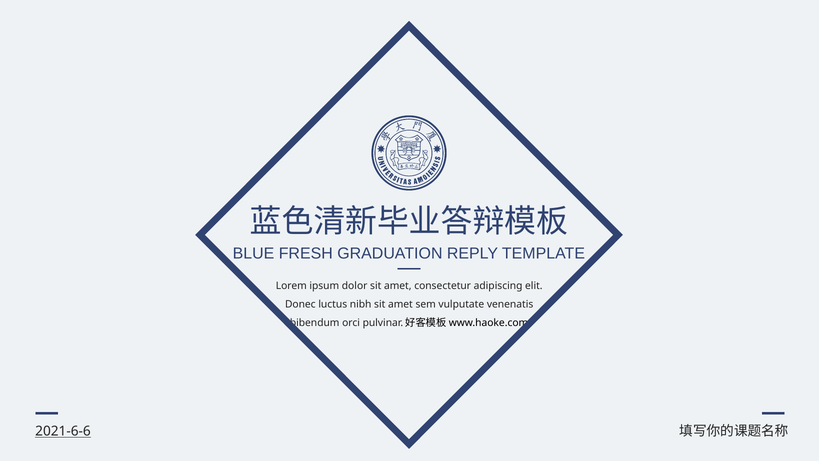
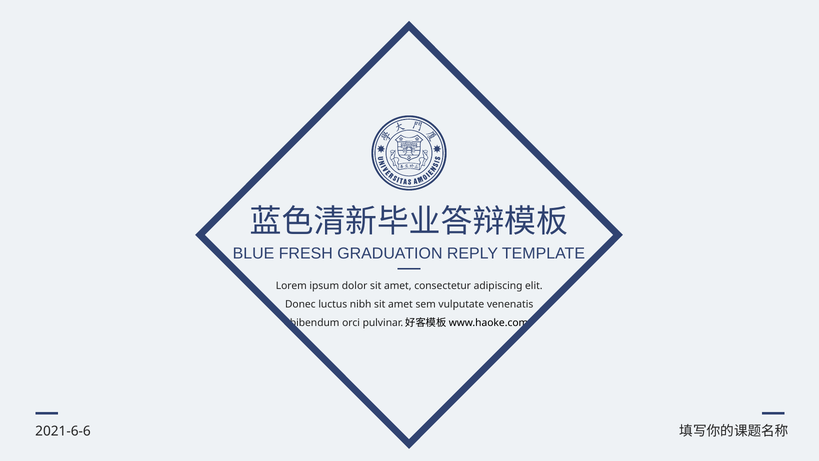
2021-6-6 underline: present -> none (63, 431)
